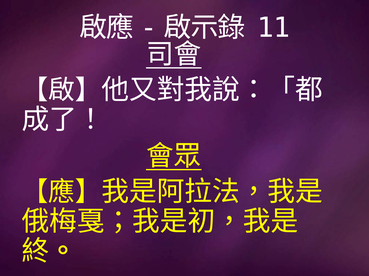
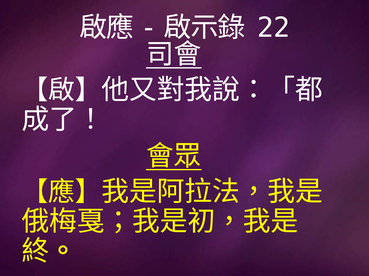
11: 11 -> 22 (274, 28)
